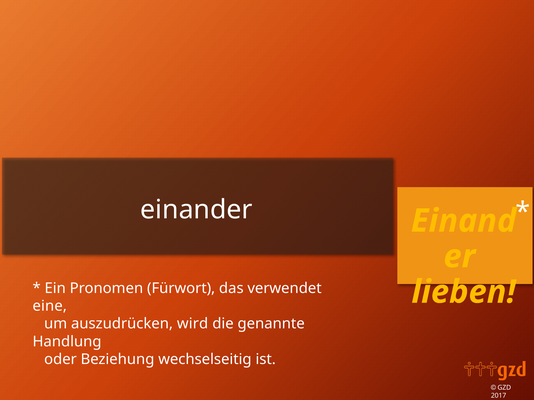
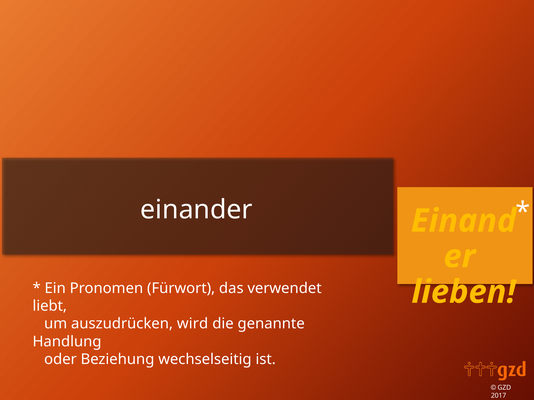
eine: eine -> liebt (50, 306)
